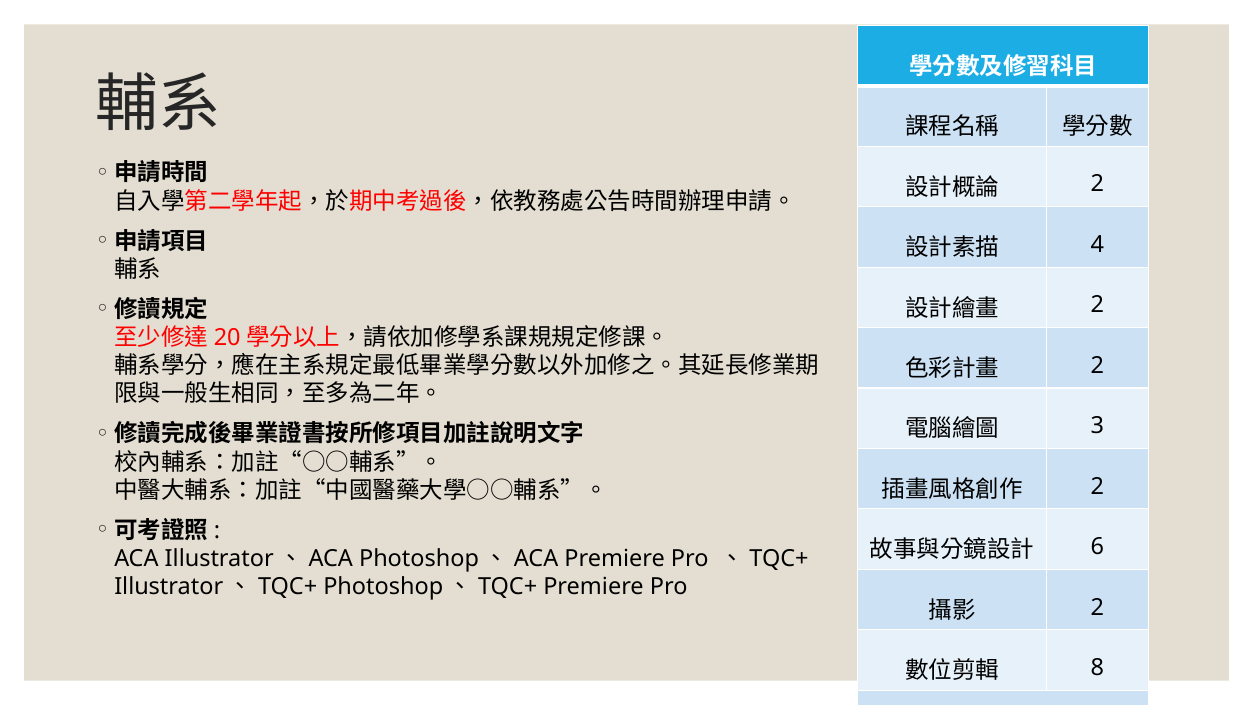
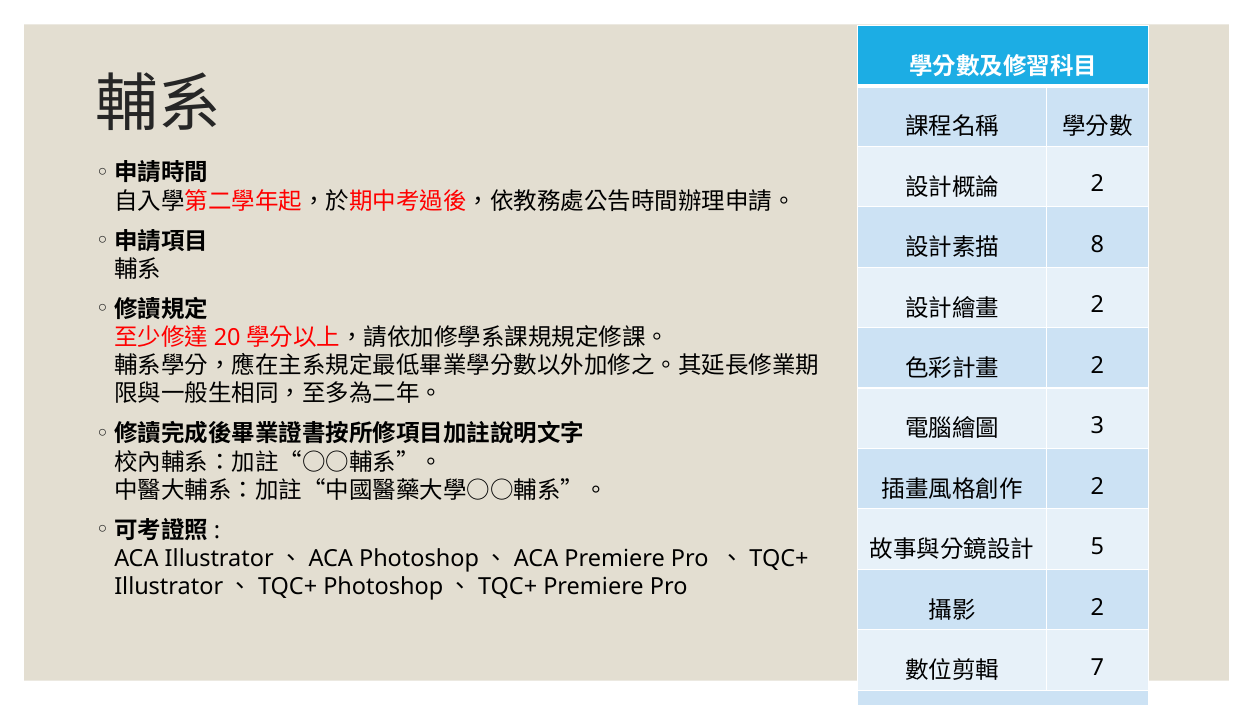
4: 4 -> 8 (1097, 245)
6: 6 -> 5 (1097, 547)
8: 8 -> 7 (1097, 668)
